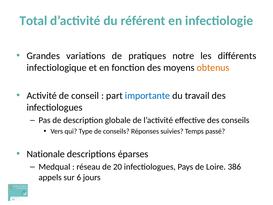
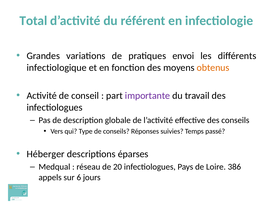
notre: notre -> envoi (183, 56)
importante colour: blue -> purple (148, 95)
Nationale: Nationale -> Héberger (46, 154)
